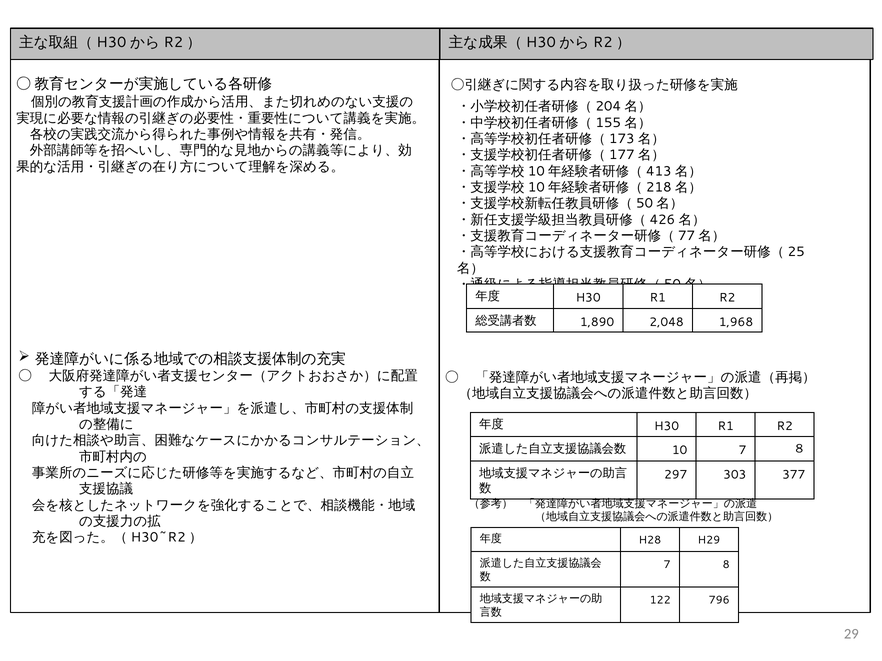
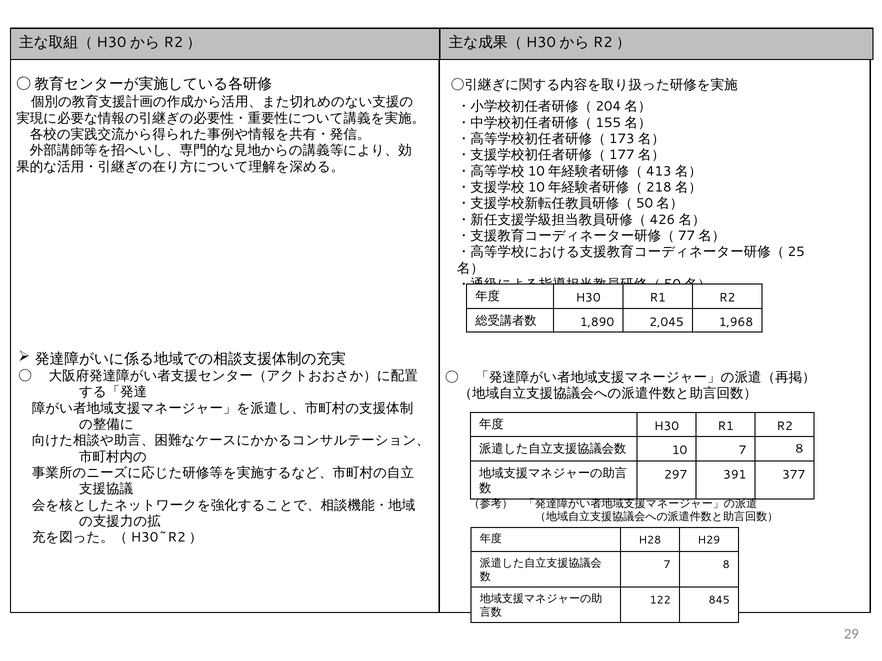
2,048: 2,048 -> 2,045 (667, 322)
303: 303 -> 391 (735, 475)
796: 796 -> 845 (719, 600)
